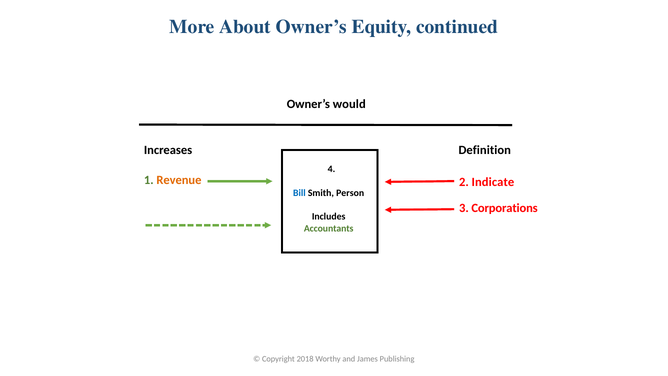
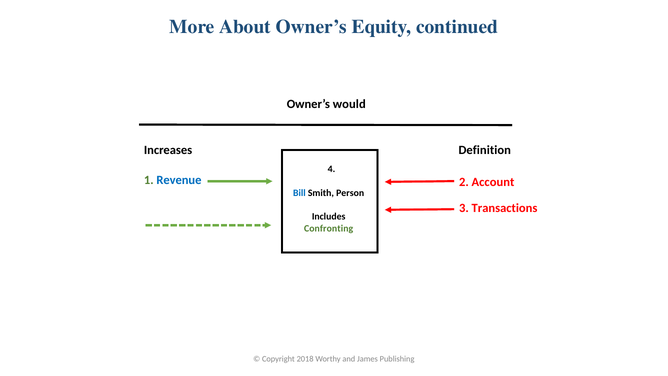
Revenue colour: orange -> blue (179, 180)
Indicate: Indicate -> Account (493, 182)
Corporations: Corporations -> Transactions (505, 208)
Accountants: Accountants -> Confronting (329, 228)
